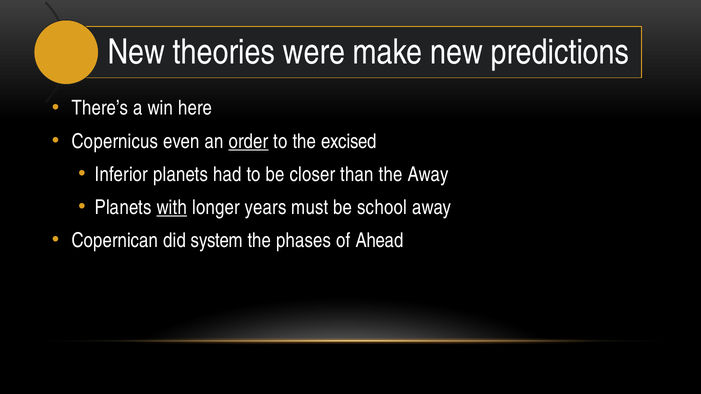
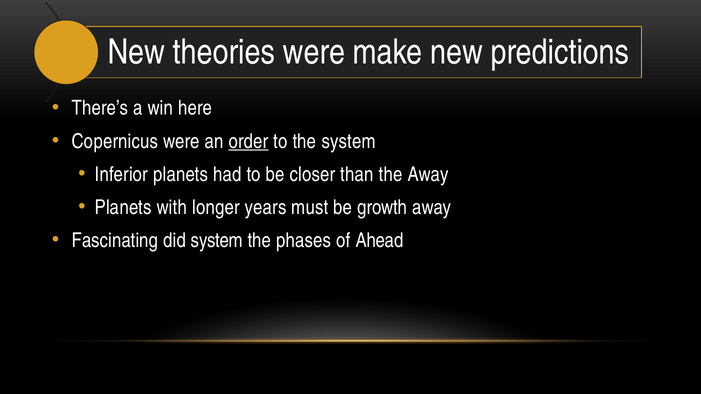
Copernicus even: even -> were (181, 141)
the excised: excised -> system (349, 141)
with underline: present -> none (172, 207)
school: school -> growth (382, 207)
Copernican: Copernican -> Fascinating (115, 240)
